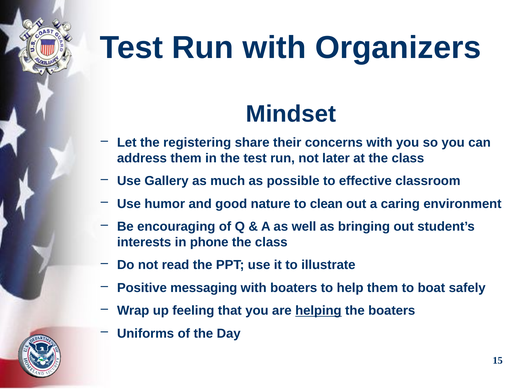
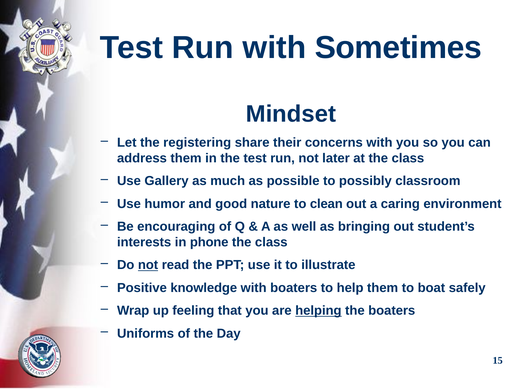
Organizers: Organizers -> Sometimes (398, 48)
effective: effective -> possibly (365, 181)
not underline: none -> present (148, 265)
messaging: messaging -> knowledge (204, 288)
